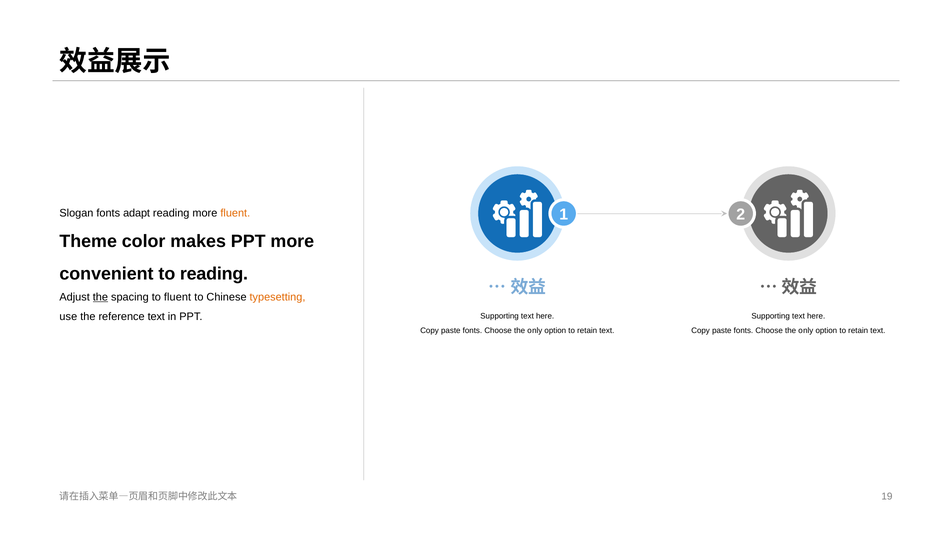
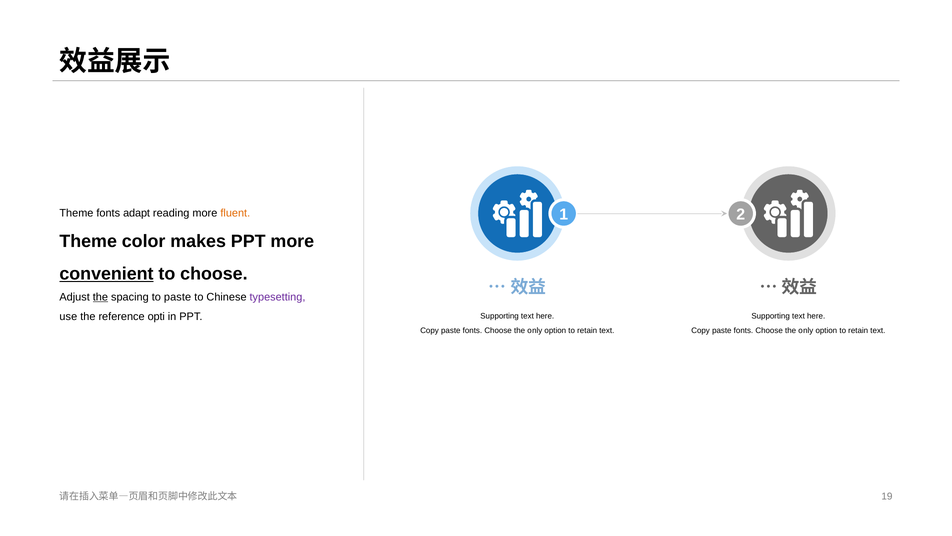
Slogan: Slogan -> Theme (76, 213)
convenient underline: none -> present (106, 273)
to reading: reading -> choose (214, 273)
to fluent: fluent -> paste (178, 297)
typesetting colour: orange -> purple (277, 297)
reference text: text -> opti (156, 316)
